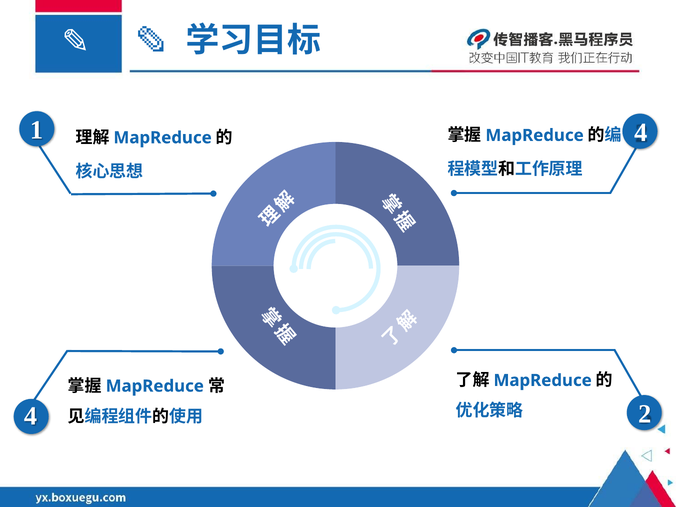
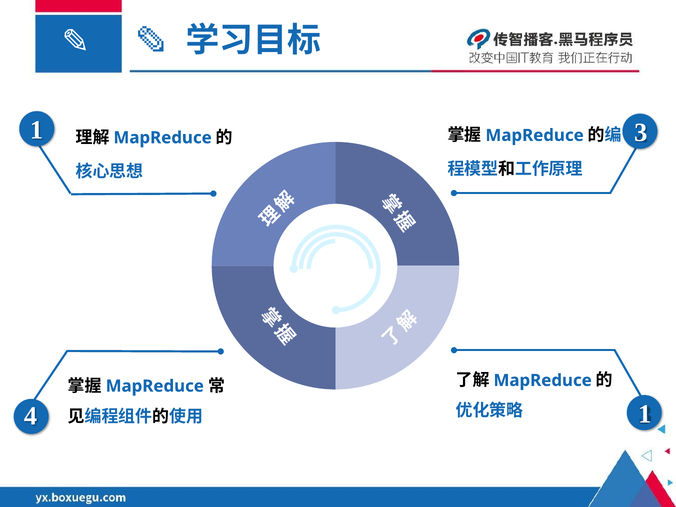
1 4: 4 -> 3 (641, 132)
2: 2 -> 1 (645, 414)
